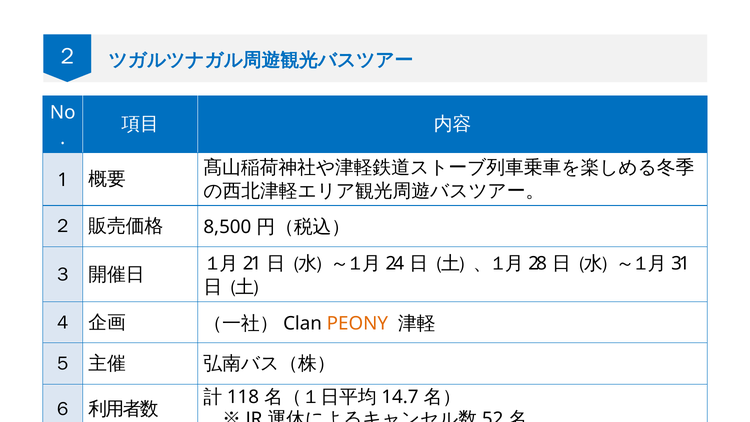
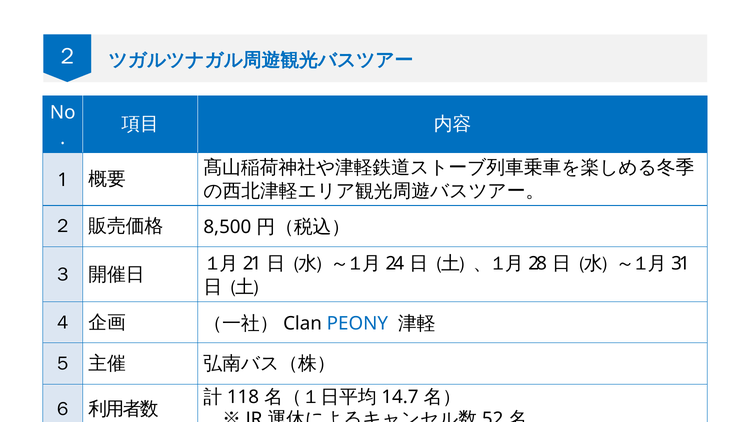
PEONY colour: orange -> blue (357, 323)
